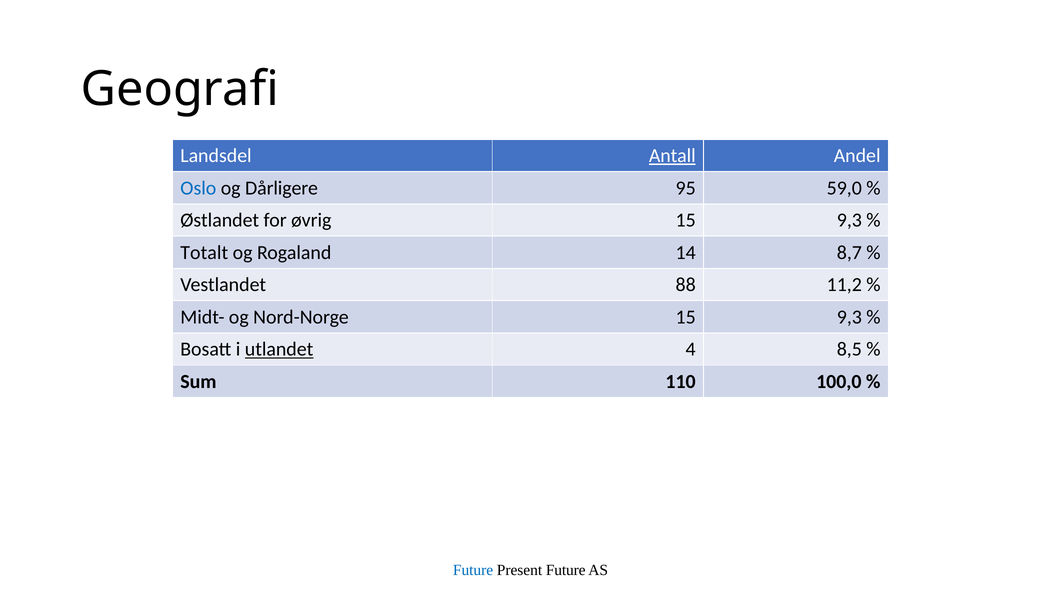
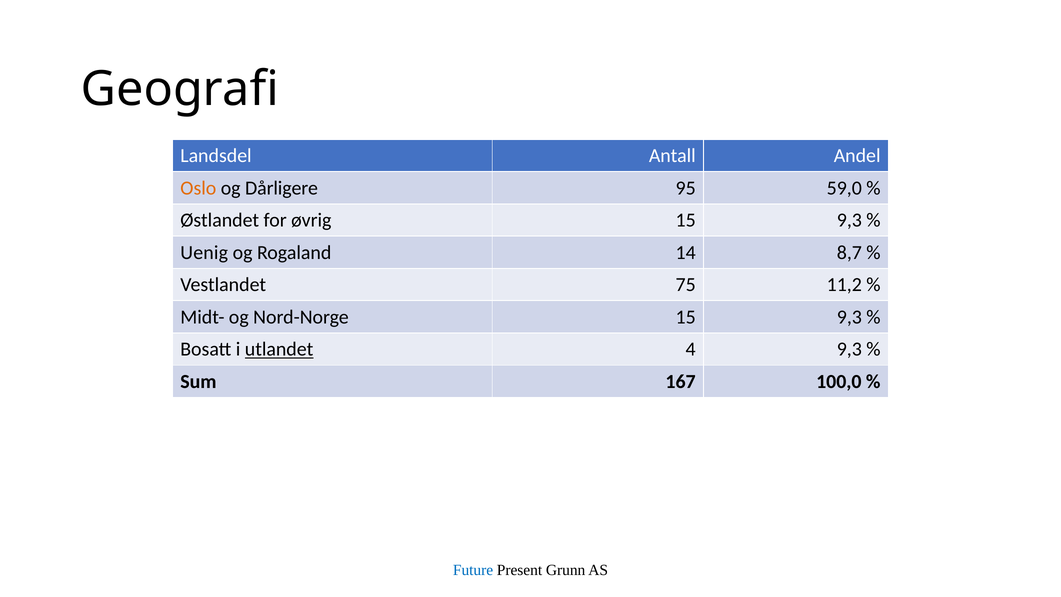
Antall underline: present -> none (672, 156)
Oslo colour: blue -> orange (198, 188)
Totalt: Totalt -> Uenig (204, 252)
88: 88 -> 75 (686, 285)
4 8,5: 8,5 -> 9,3 (849, 349)
110: 110 -> 167 (681, 382)
Present Future: Future -> Grunn (566, 570)
